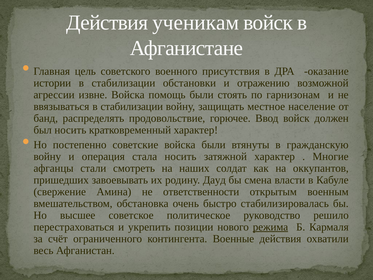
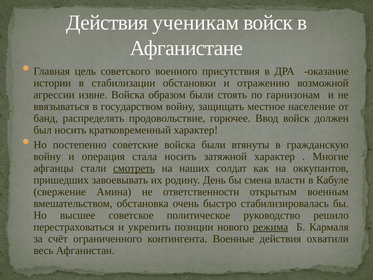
помощь: помощь -> образом (167, 95)
ввязываться в стабилизации: стабилизации -> государством (132, 107)
смотреть underline: none -> present (134, 168)
Дауд: Дауд -> День (214, 180)
